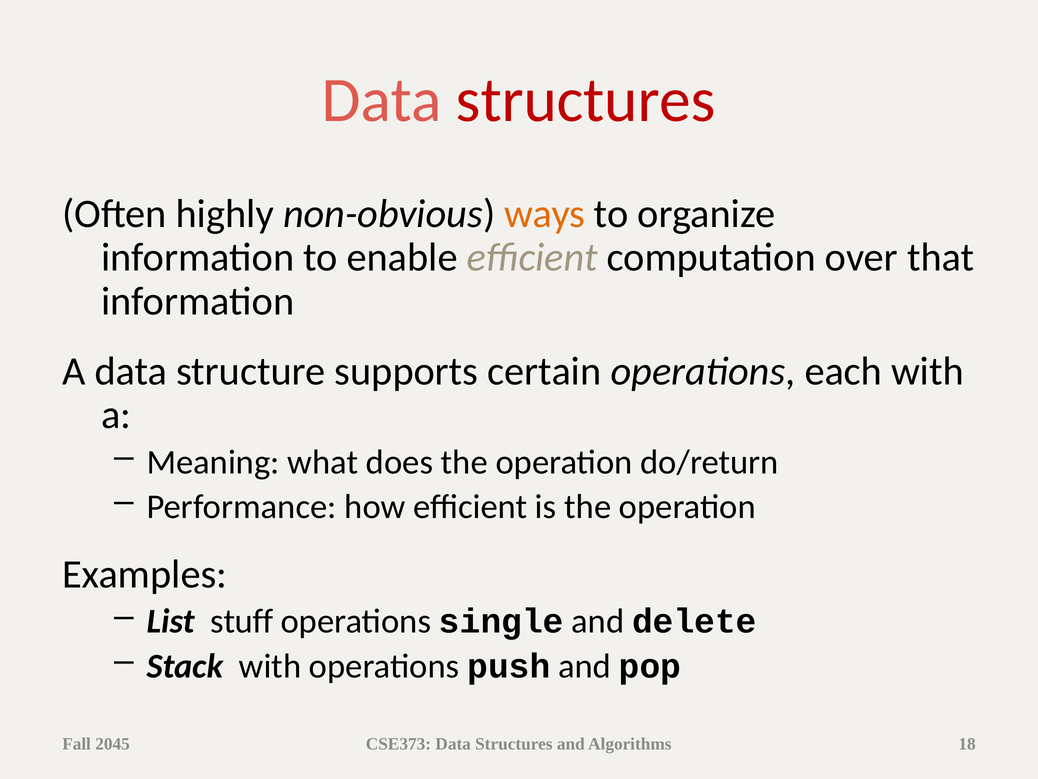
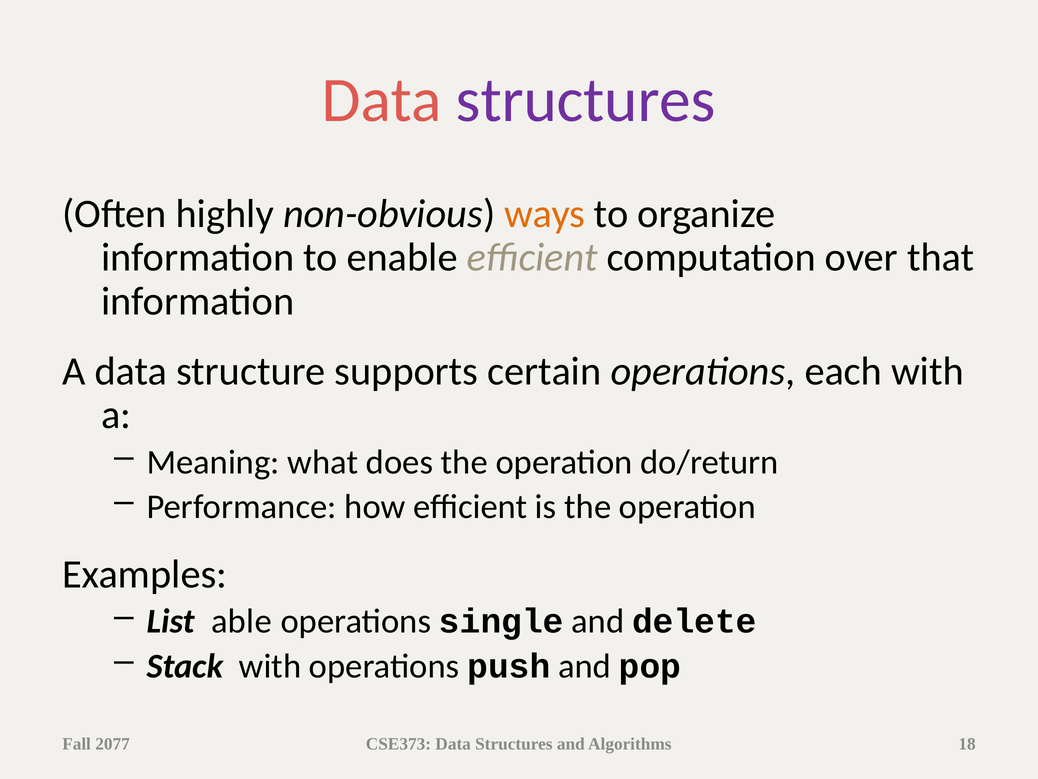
structures colour: red -> purple (586, 100)
stuff: stuff -> able (241, 621)
2045: 2045 -> 2077 (113, 743)
